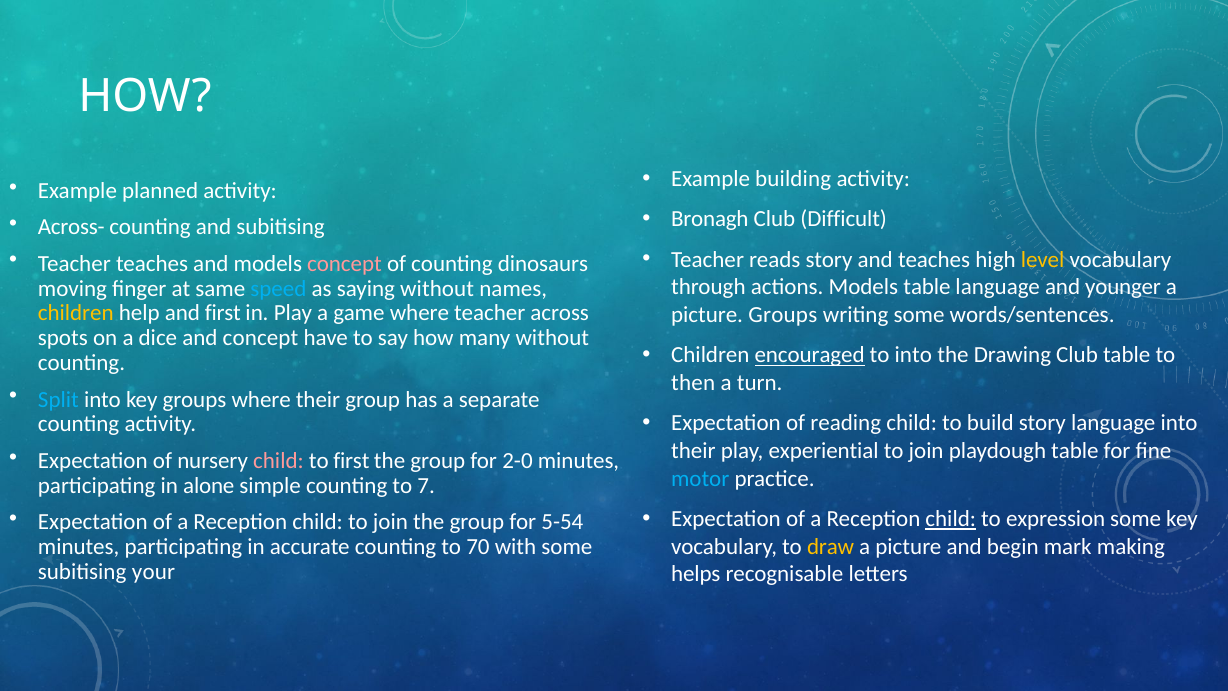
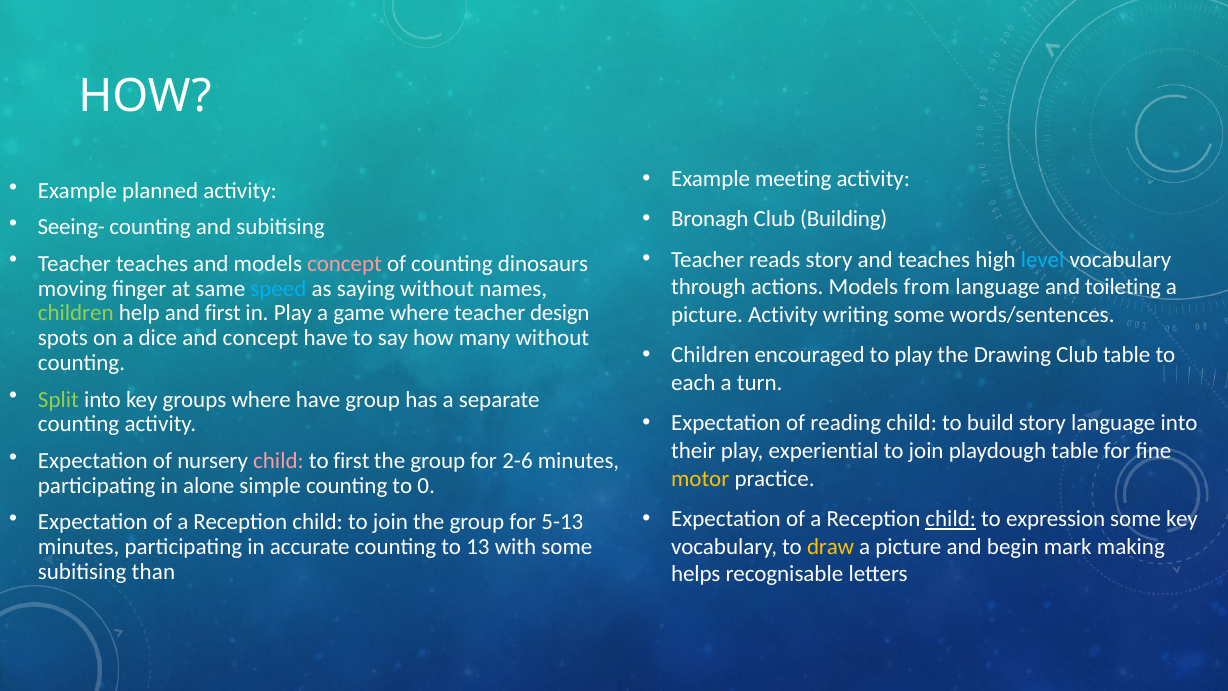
building: building -> meeting (793, 179)
Difficult: Difficult -> Building (844, 219)
Across-: Across- -> Seeing- (71, 227)
level colour: yellow -> light blue (1043, 259)
Models table: table -> from (927, 287)
younger: younger -> toileting (1123, 287)
children colour: yellow -> light green (76, 313)
across: across -> design (560, 313)
picture Groups: Groups -> Activity (783, 315)
encouraged underline: present -> none (810, 355)
to into: into -> play (913, 355)
then: then -> each (693, 383)
Split colour: light blue -> light green (58, 399)
where their: their -> have (318, 399)
2-0: 2-0 -> 2-6 (517, 461)
motor colour: light blue -> yellow (700, 478)
7: 7 -> 0 (426, 485)
5-54: 5-54 -> 5-13 (562, 522)
70: 70 -> 13 (478, 547)
your: your -> than (154, 572)
